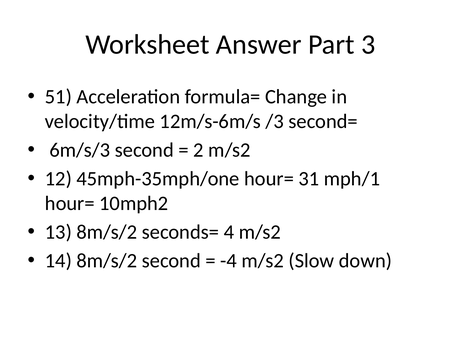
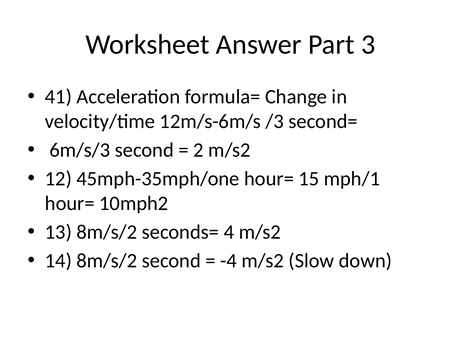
51: 51 -> 41 (58, 97)
31: 31 -> 15 (309, 179)
